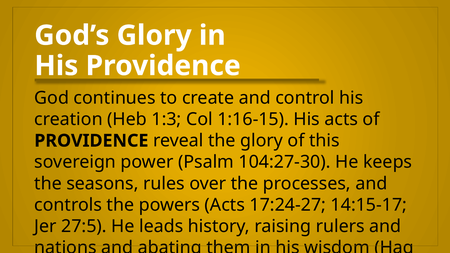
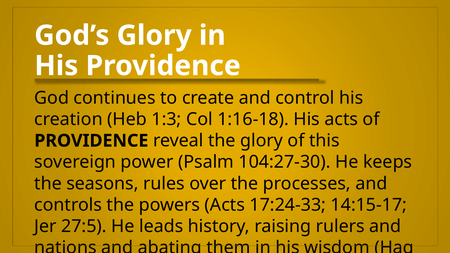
1:16-15: 1:16-15 -> 1:16-18 (253, 119)
17:24-27: 17:24-27 -> 17:24-33 (288, 205)
